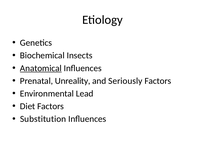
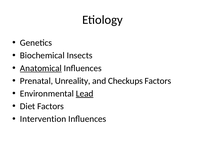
Seriously: Seriously -> Checkups (125, 81)
Lead underline: none -> present (85, 94)
Substitution: Substitution -> Intervention (43, 120)
